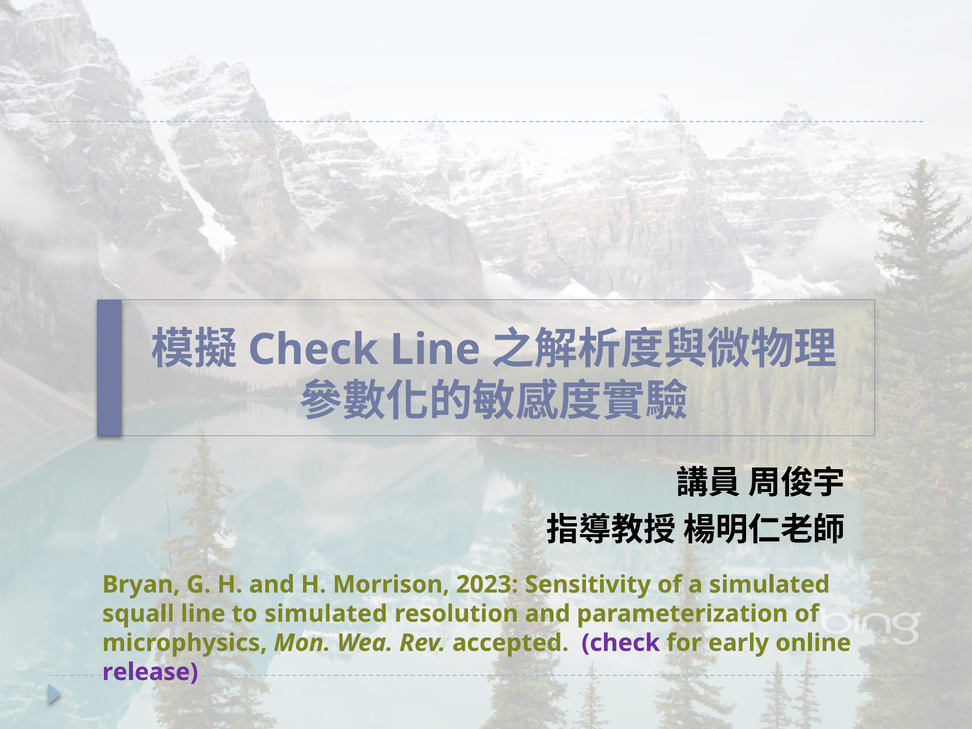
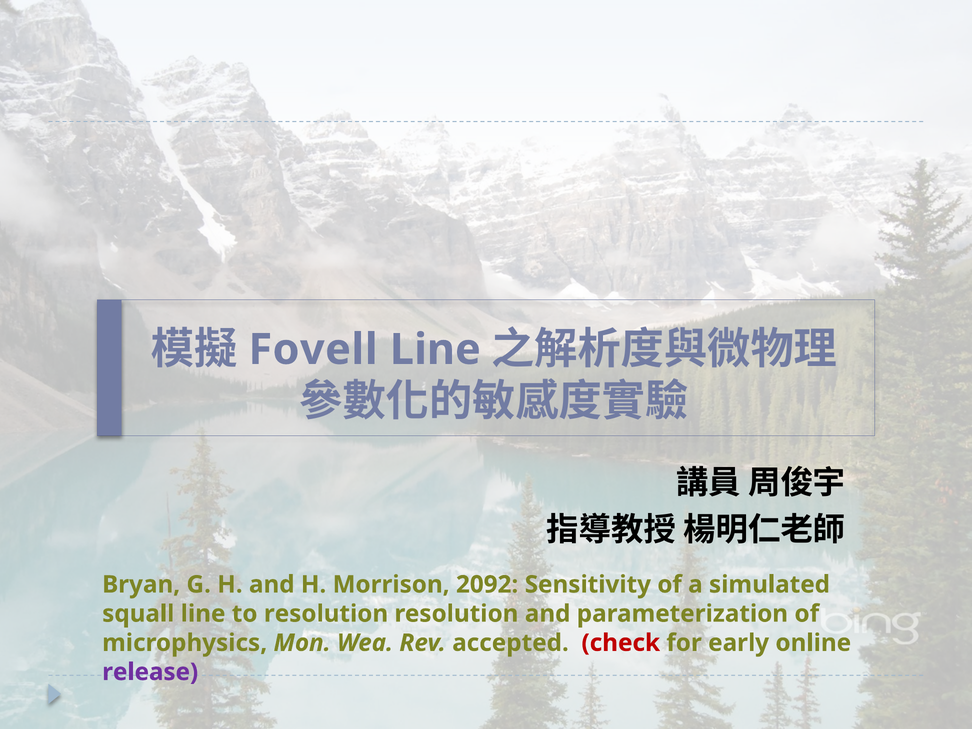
Check: Check -> Fovell (313, 350)
2023: 2023 -> 2092 (487, 585)
to simulated: simulated -> resolution (326, 614)
check colour: purple -> red (621, 643)
